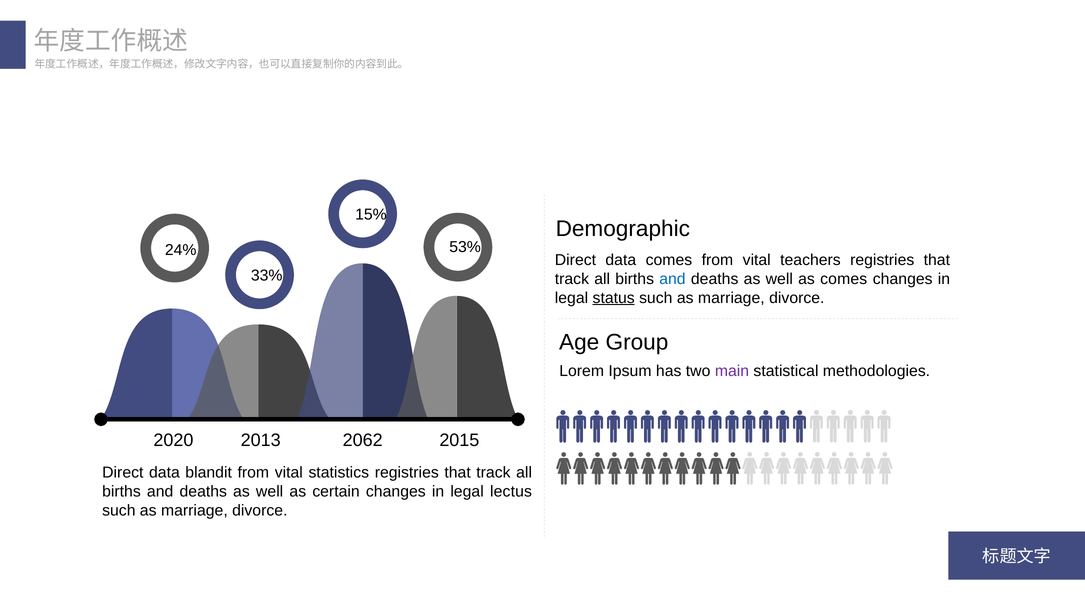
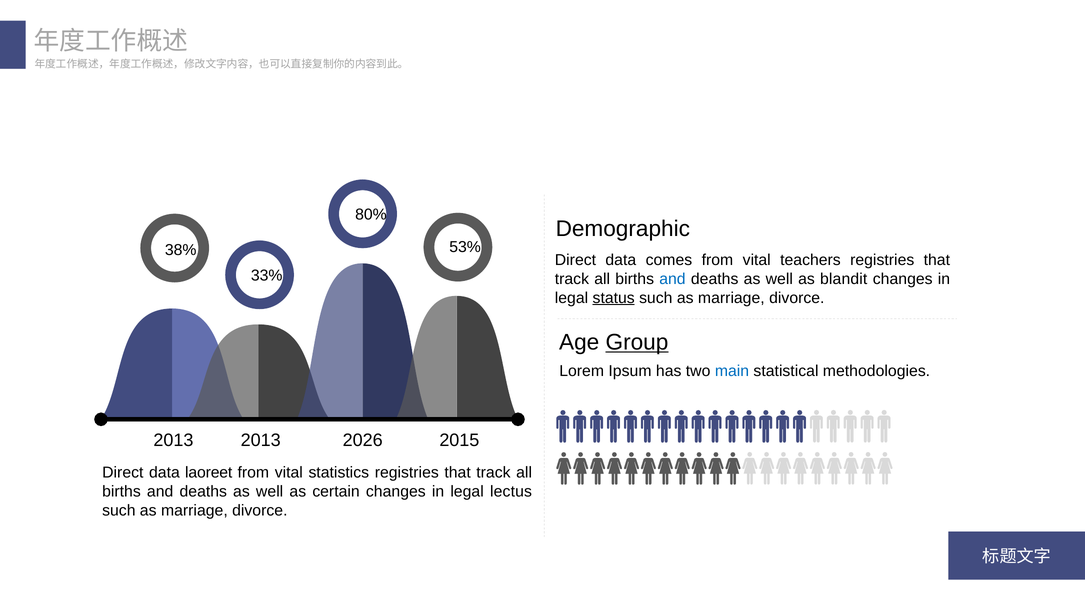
15%: 15% -> 80% (371, 214)
24%: 24% -> 38% (181, 250)
as comes: comes -> blandit (844, 279)
Group underline: none -> present (637, 342)
main colour: purple -> blue (732, 371)
2020: 2020 -> 2013 (173, 440)
2062: 2062 -> 2026 (363, 440)
blandit: blandit -> laoreet (209, 473)
